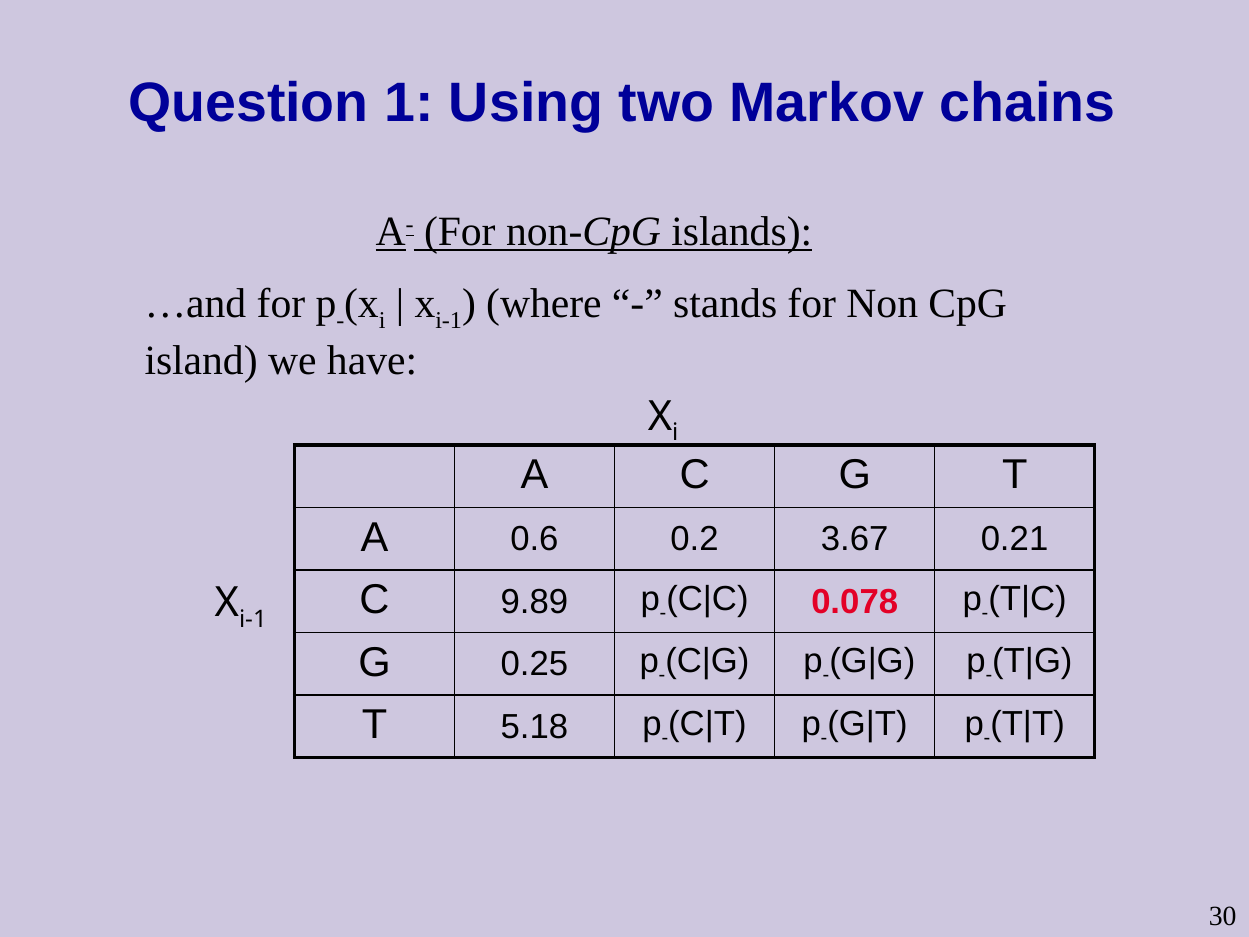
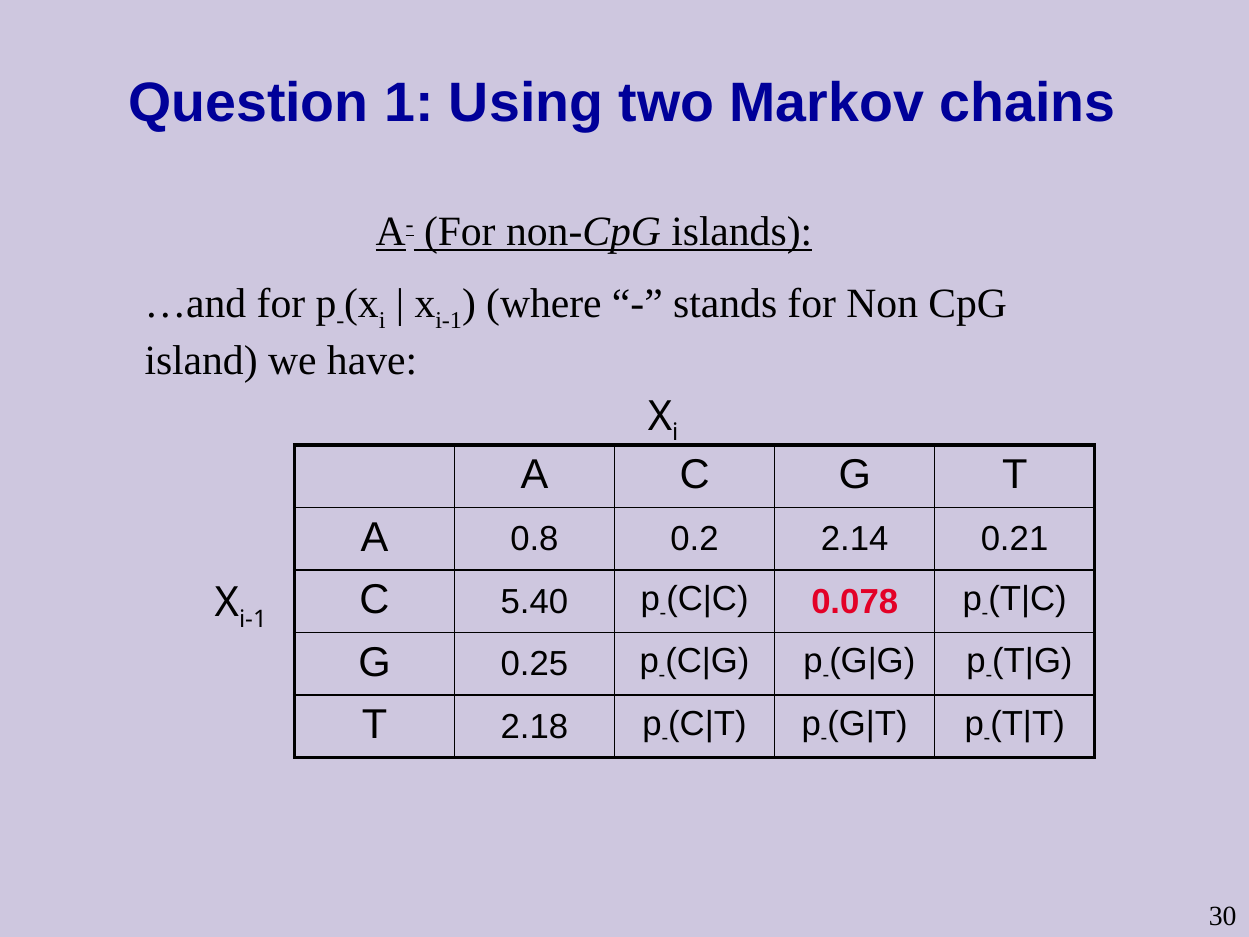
0.6: 0.6 -> 0.8 (534, 539)
3.67: 3.67 -> 2.14 (855, 539)
9.89: 9.89 -> 5.40 (534, 602)
5.18: 5.18 -> 2.18 (534, 727)
